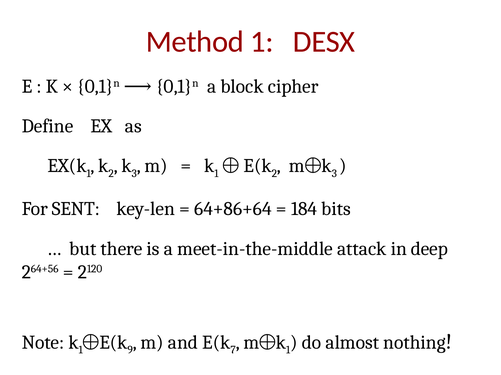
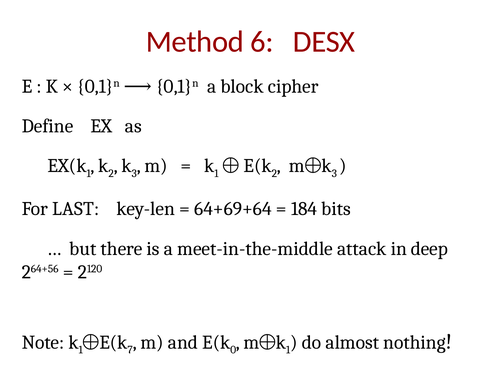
Method 1: 1 -> 6 (262, 42)
SENT: SENT -> LAST (76, 209)
64+86+64: 64+86+64 -> 64+69+64 (233, 209)
9: 9 -> 7 (130, 351)
7: 7 -> 0 (233, 351)
